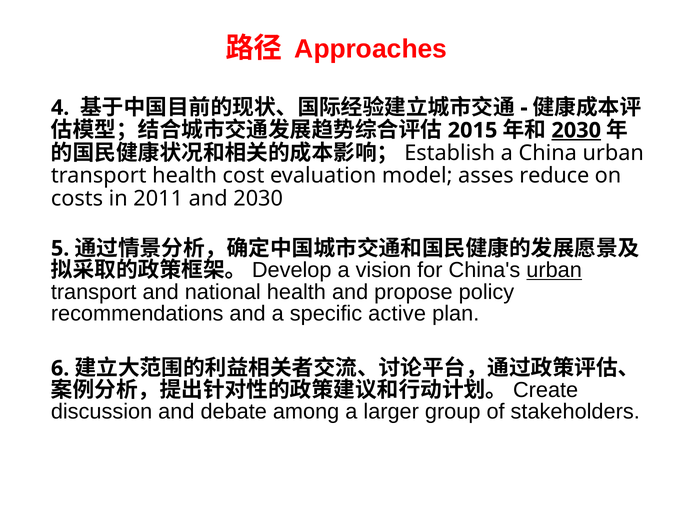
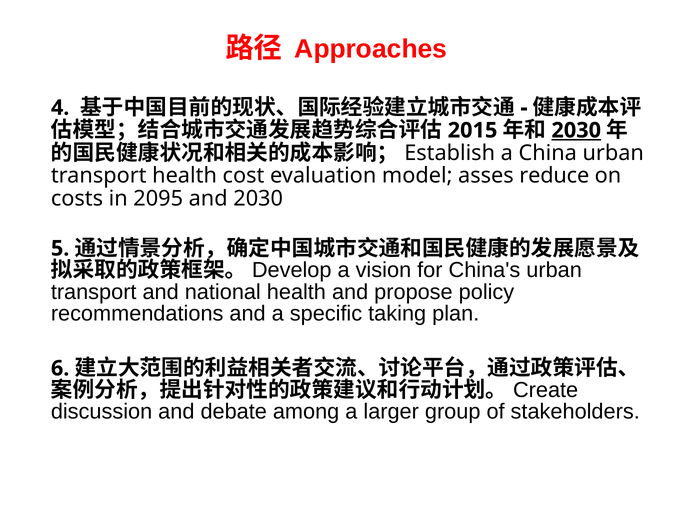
2011: 2011 -> 2095 (158, 198)
urban underline: present -> none (554, 270)
active: active -> taking (397, 314)
